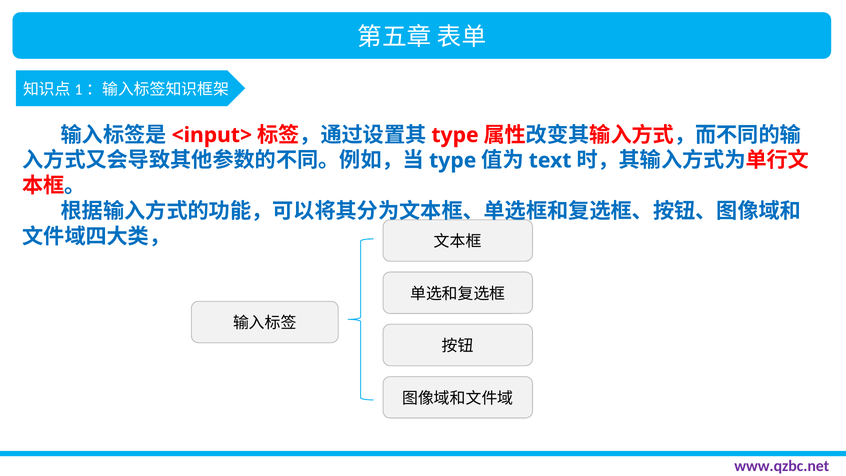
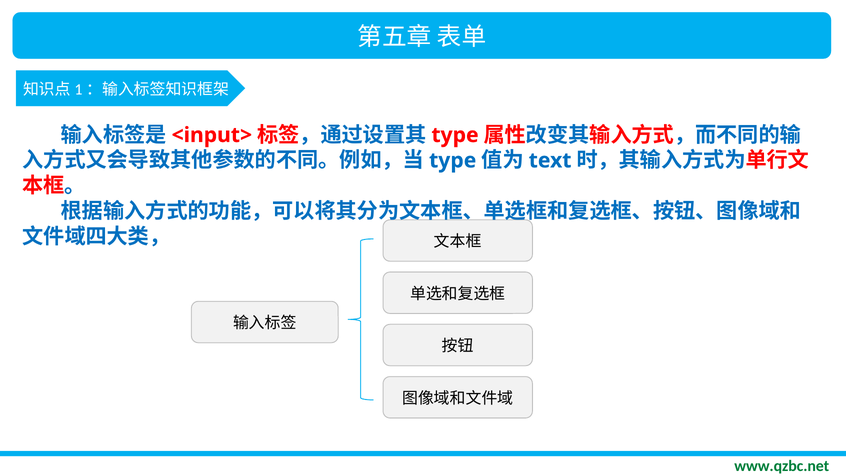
www.qzbc.net colour: purple -> green (782, 466)
